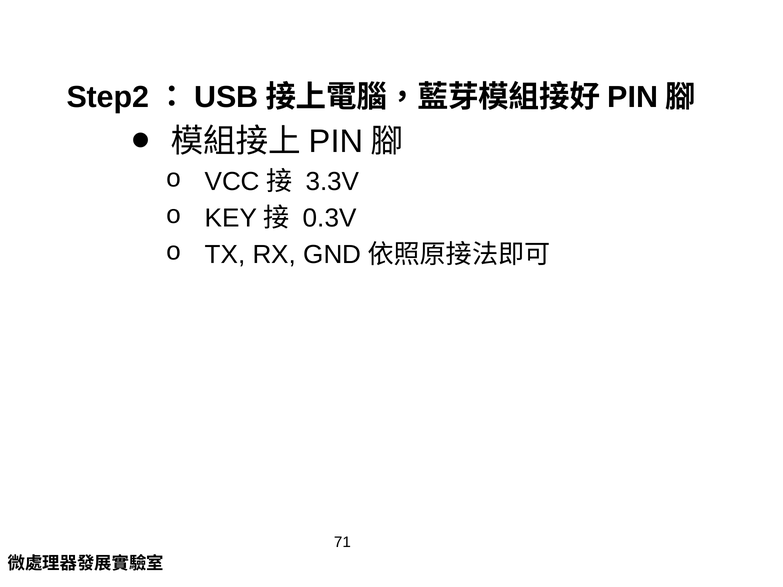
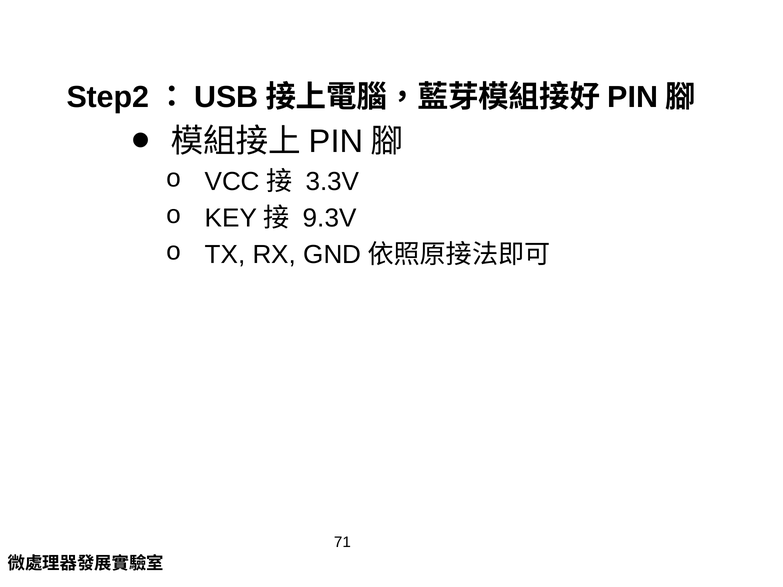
0.3V: 0.3V -> 9.3V (330, 218)
